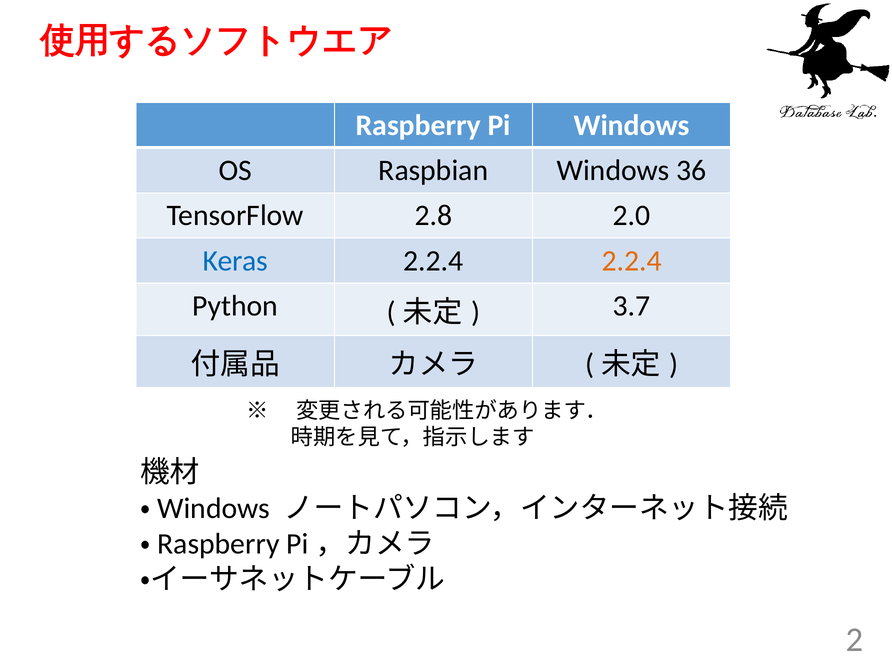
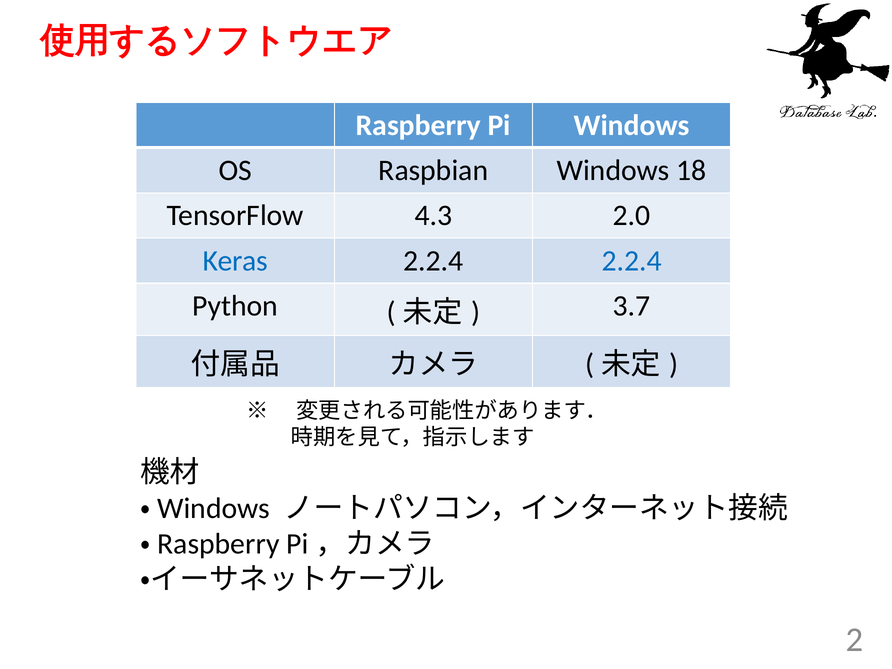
36: 36 -> 18 (691, 170)
2.8: 2.8 -> 4.3 (433, 216)
2.2.4 colour: orange -> blue (632, 261)
